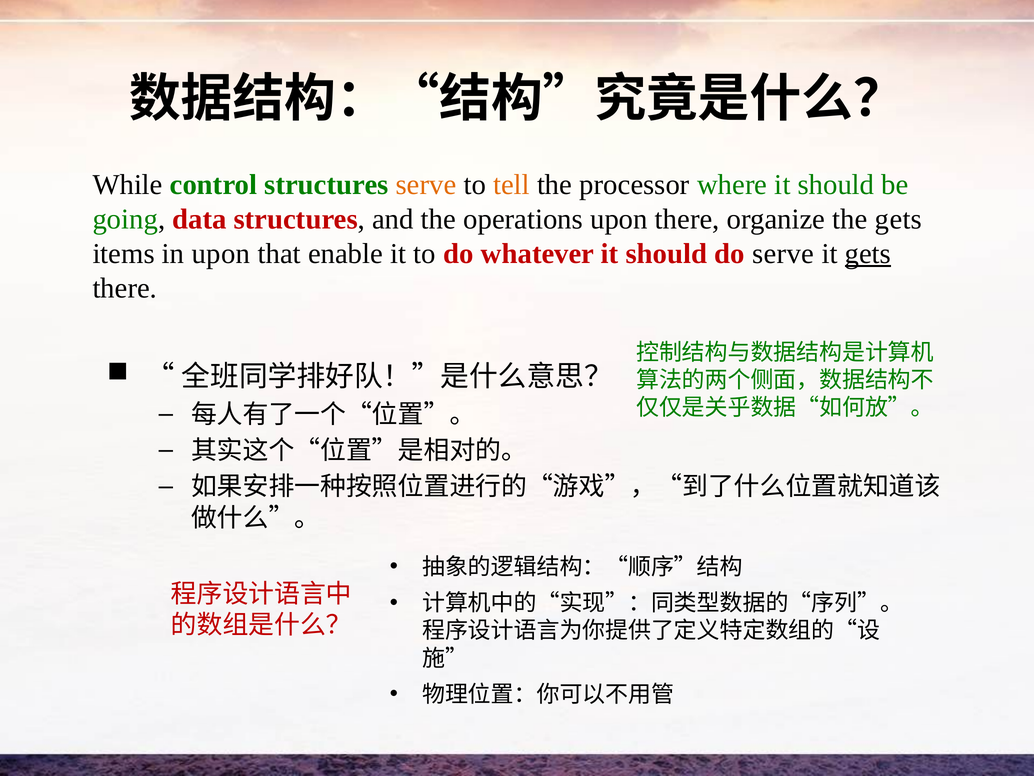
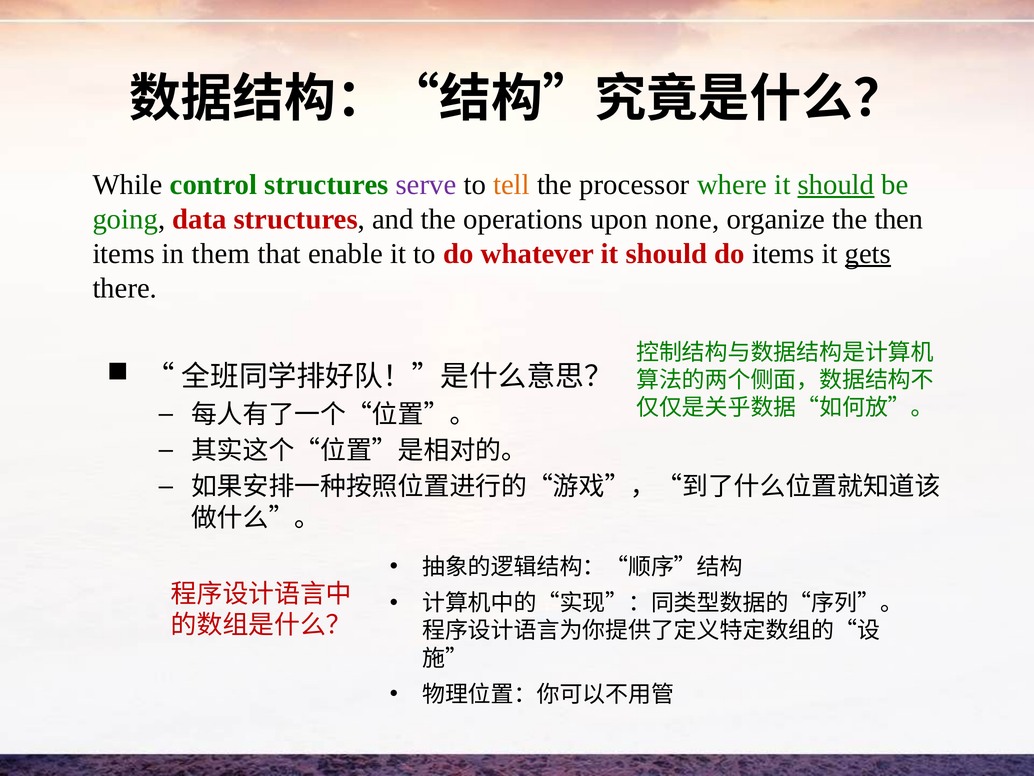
serve colour: orange -> purple (426, 185)
should underline: none -> present (836, 185)
upon there: there -> none (687, 219)
the gets: gets -> then (899, 219)
in upon: upon -> them (221, 254)
do serve: serve -> items (783, 254)
